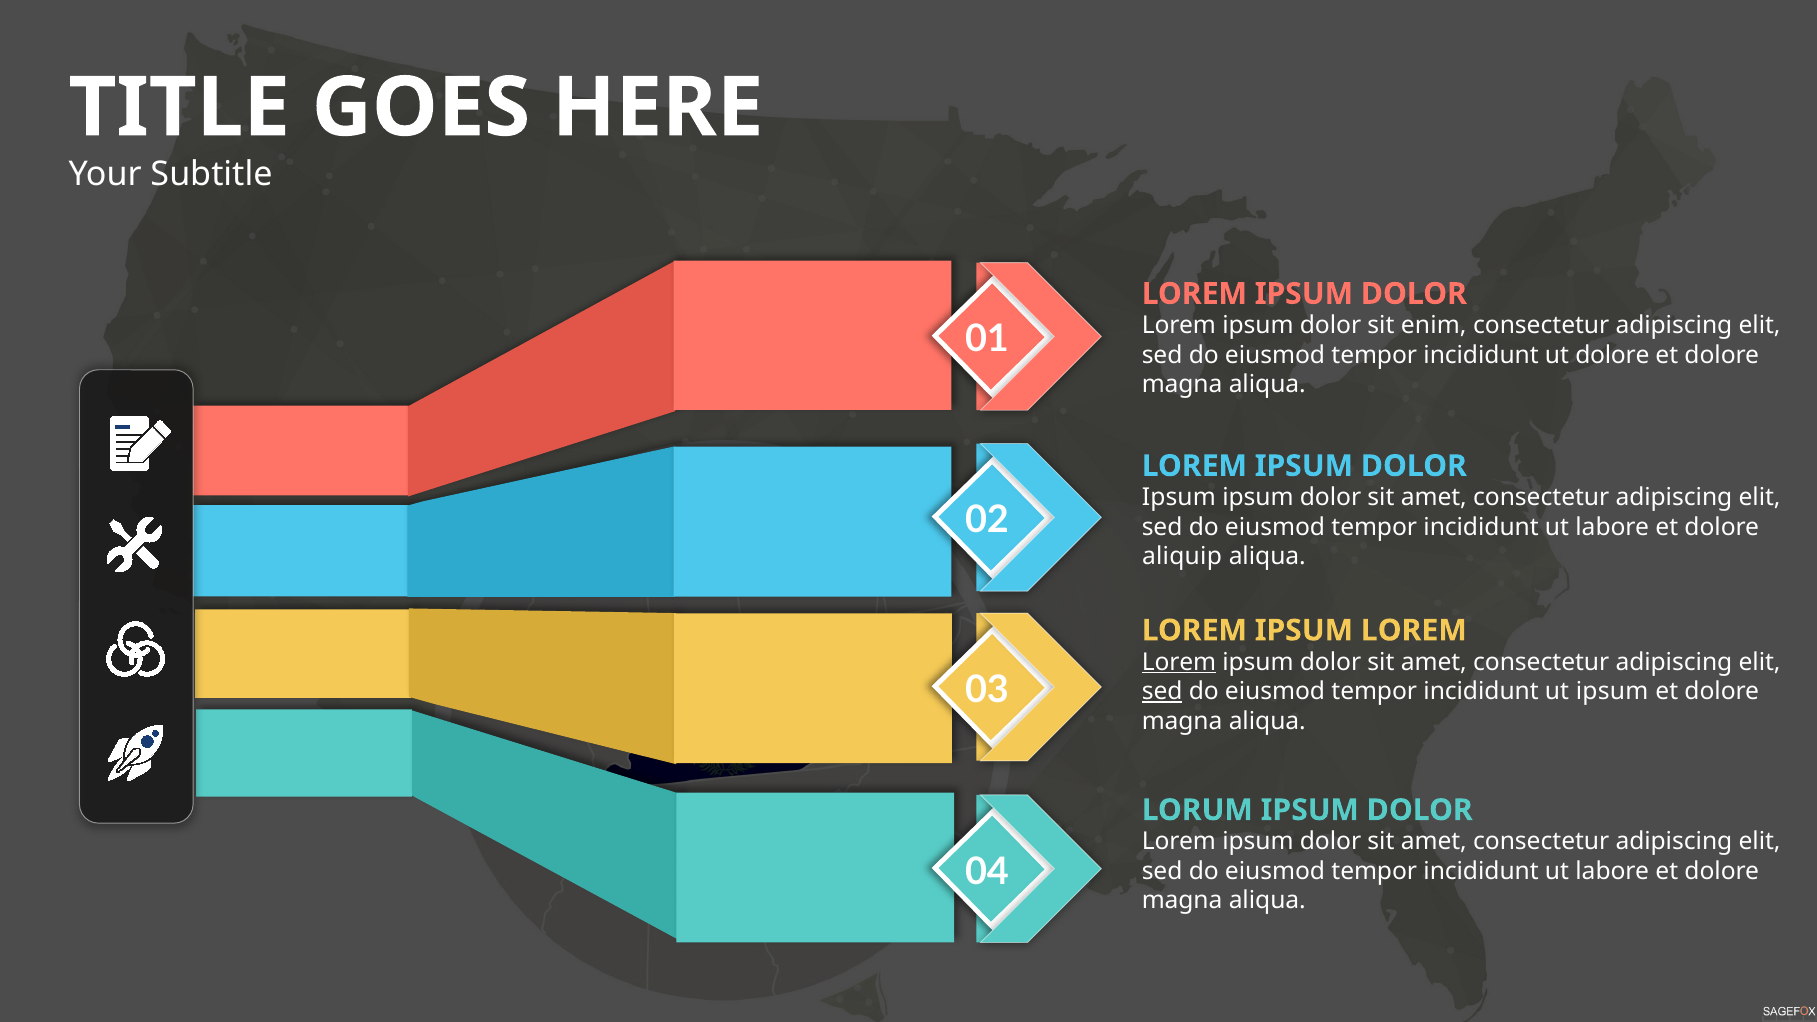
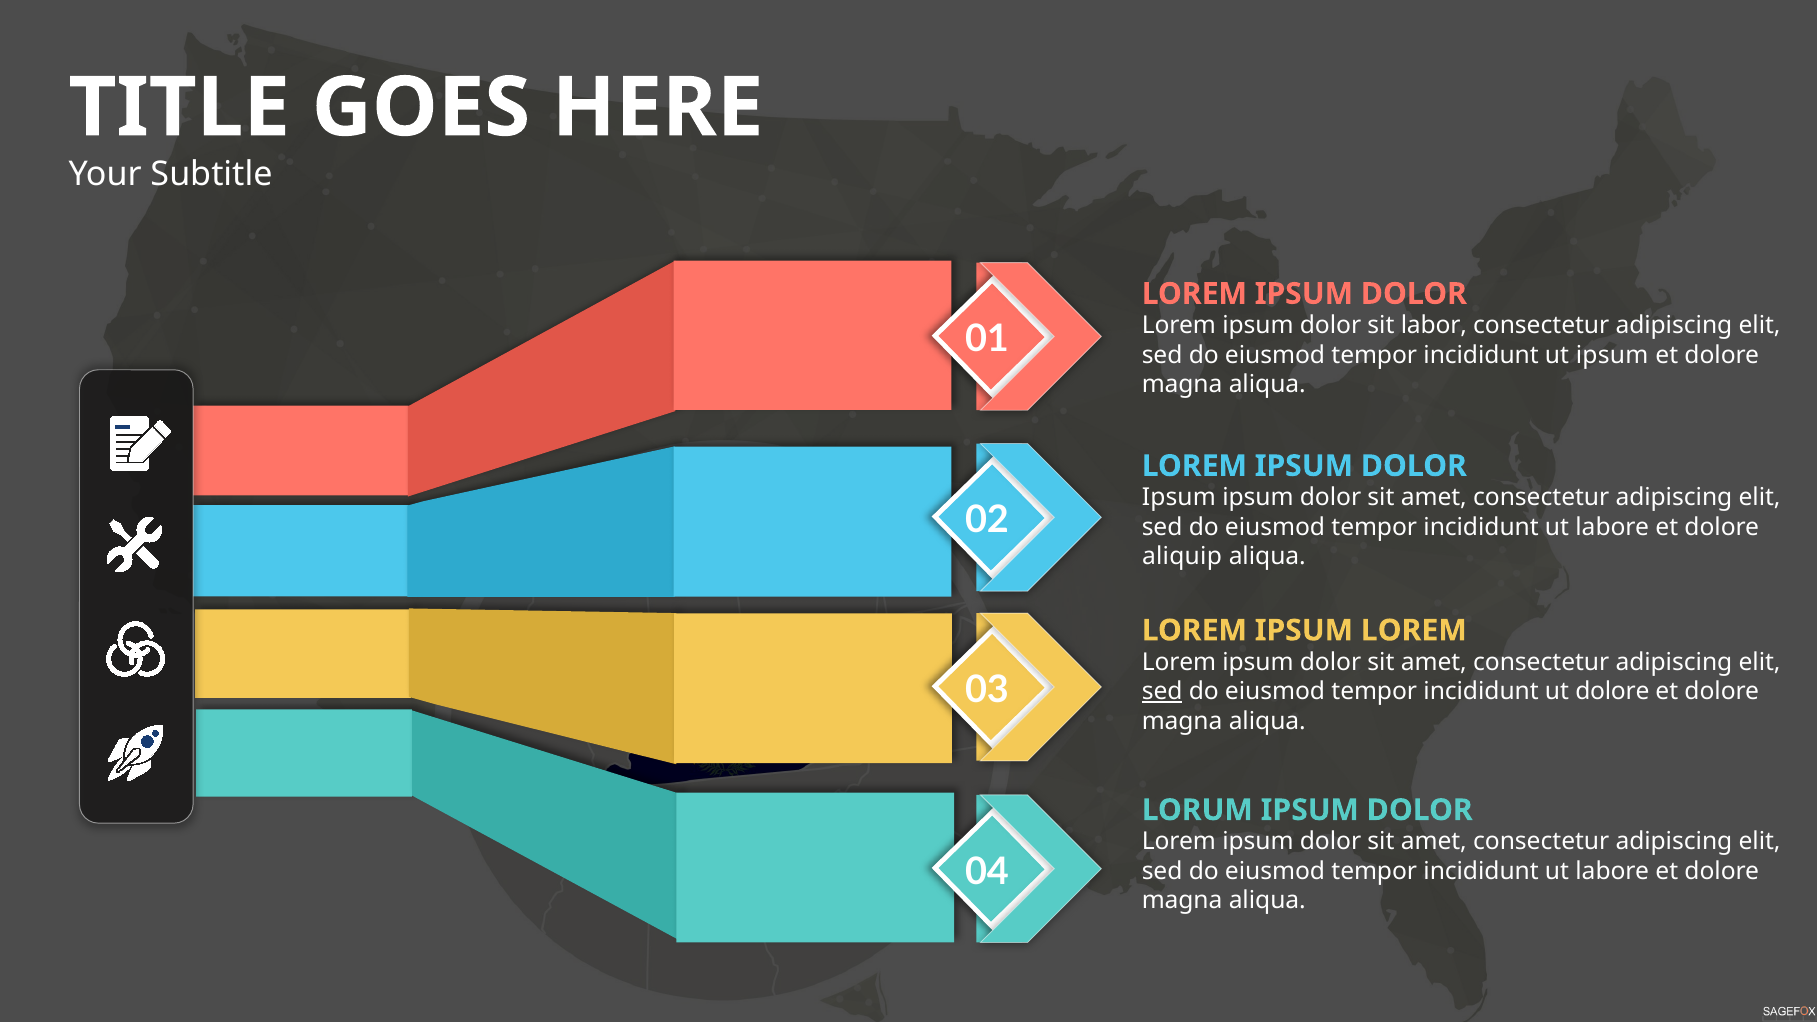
enim: enim -> labor (1434, 325)
ut dolore: dolore -> ipsum (1612, 355)
Lorem underline: present -> none (1179, 662)
ut ipsum: ipsum -> dolore (1612, 692)
